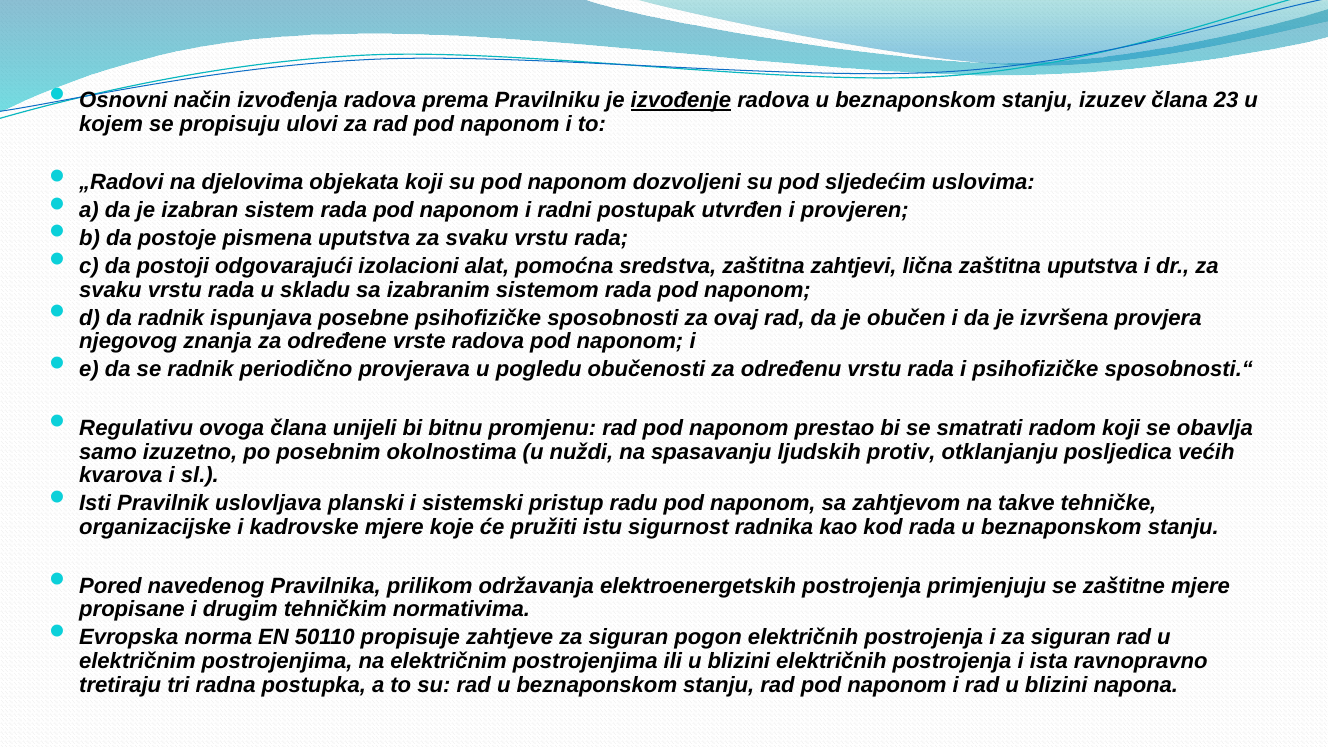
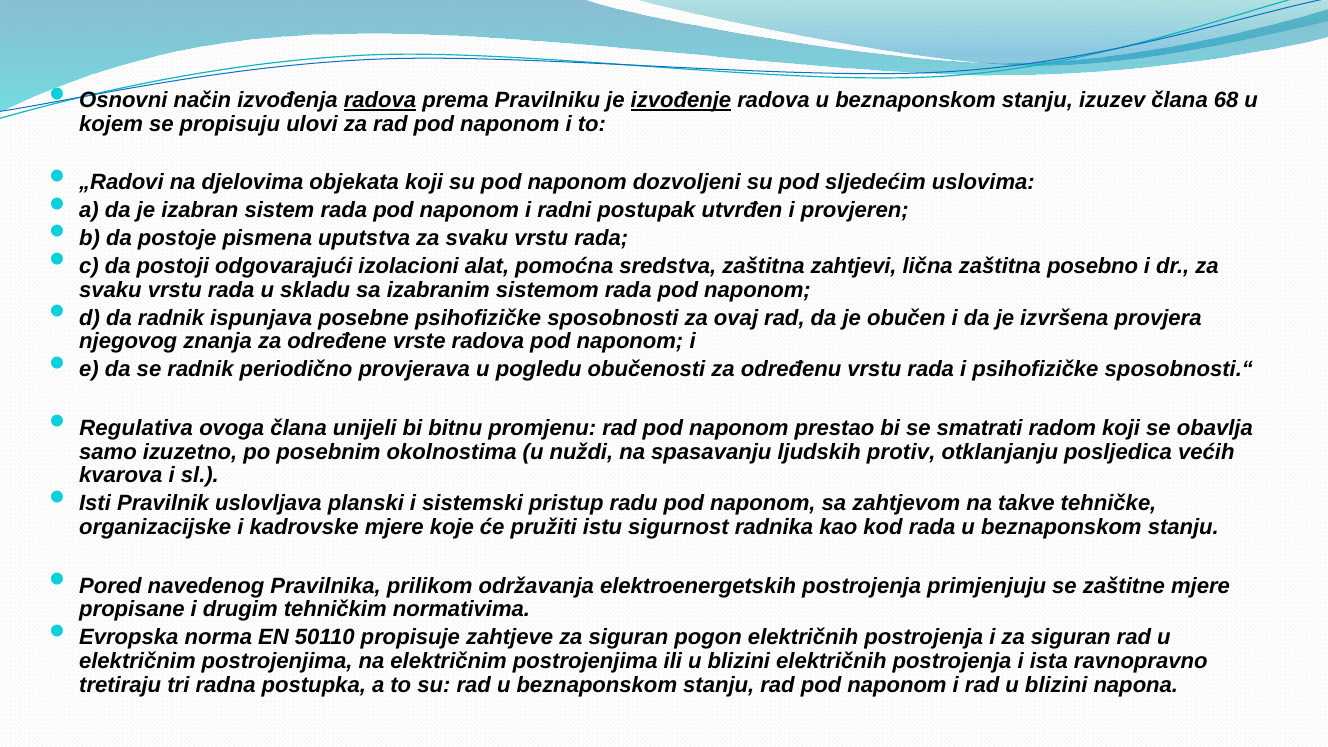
radova underline: none -> present (380, 100)
23: 23 -> 68 (1226, 100)
zaštitna uputstva: uputstva -> posebno (1093, 266)
Regulativu: Regulativu -> Regulativa (136, 428)
